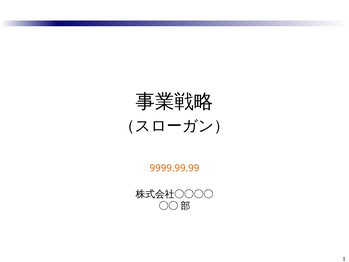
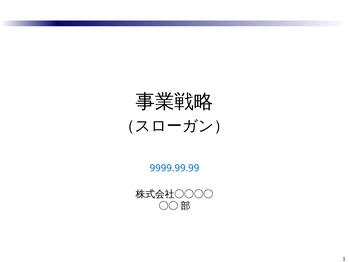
9999.99.99 colour: orange -> blue (174, 168)
